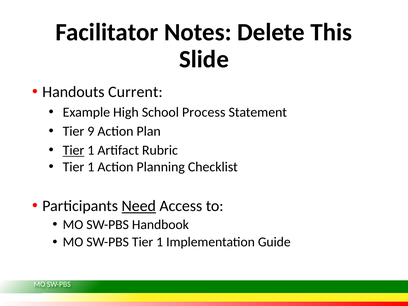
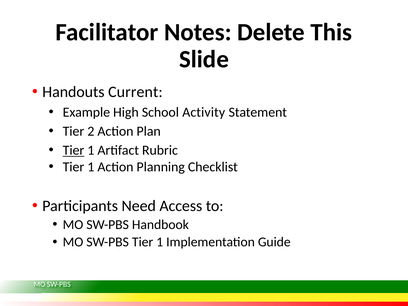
Process: Process -> Activity (204, 112)
9: 9 -> 2 (91, 131)
Need underline: present -> none (139, 206)
